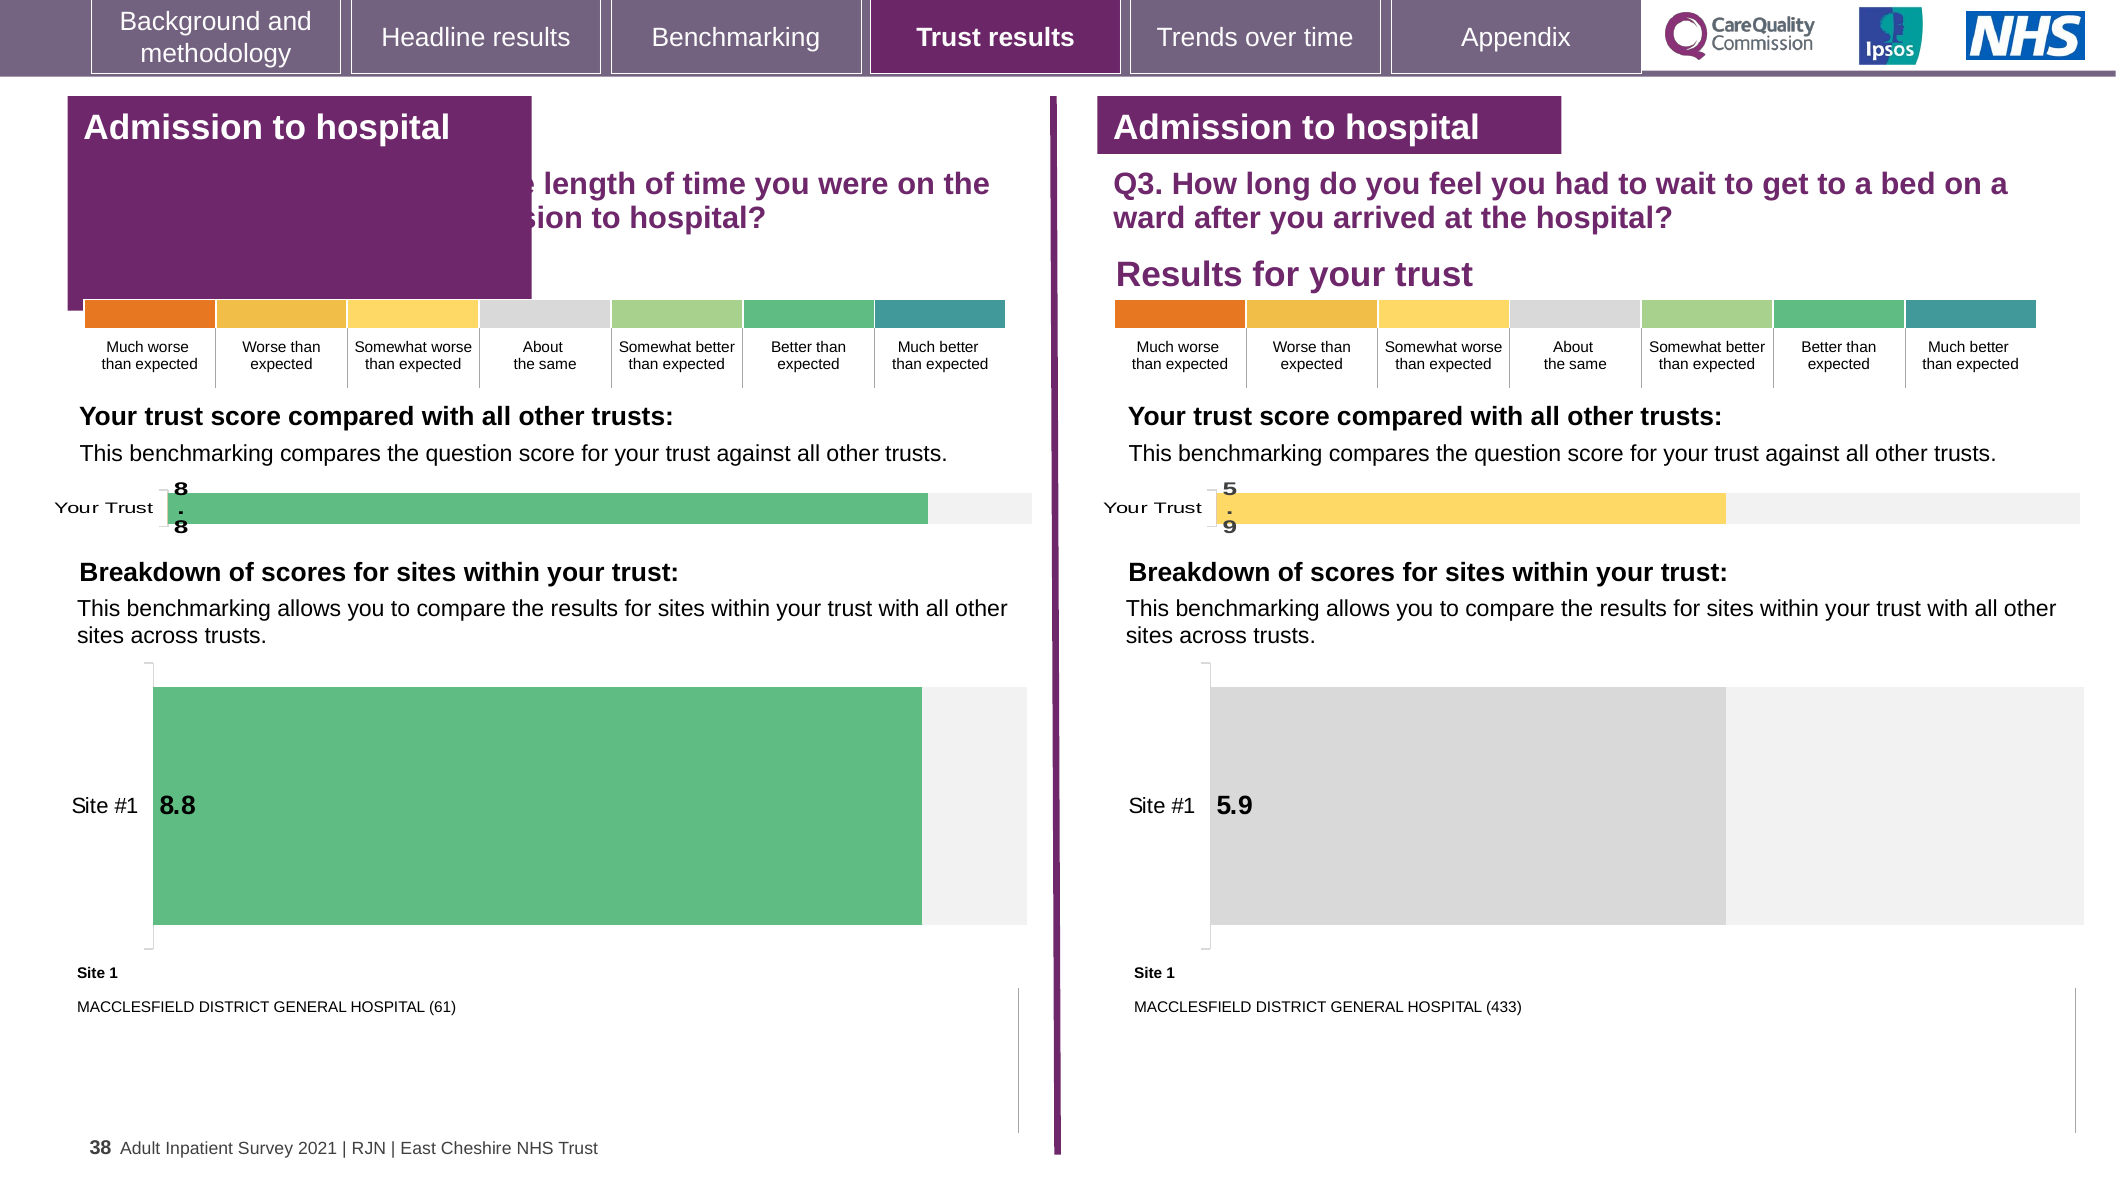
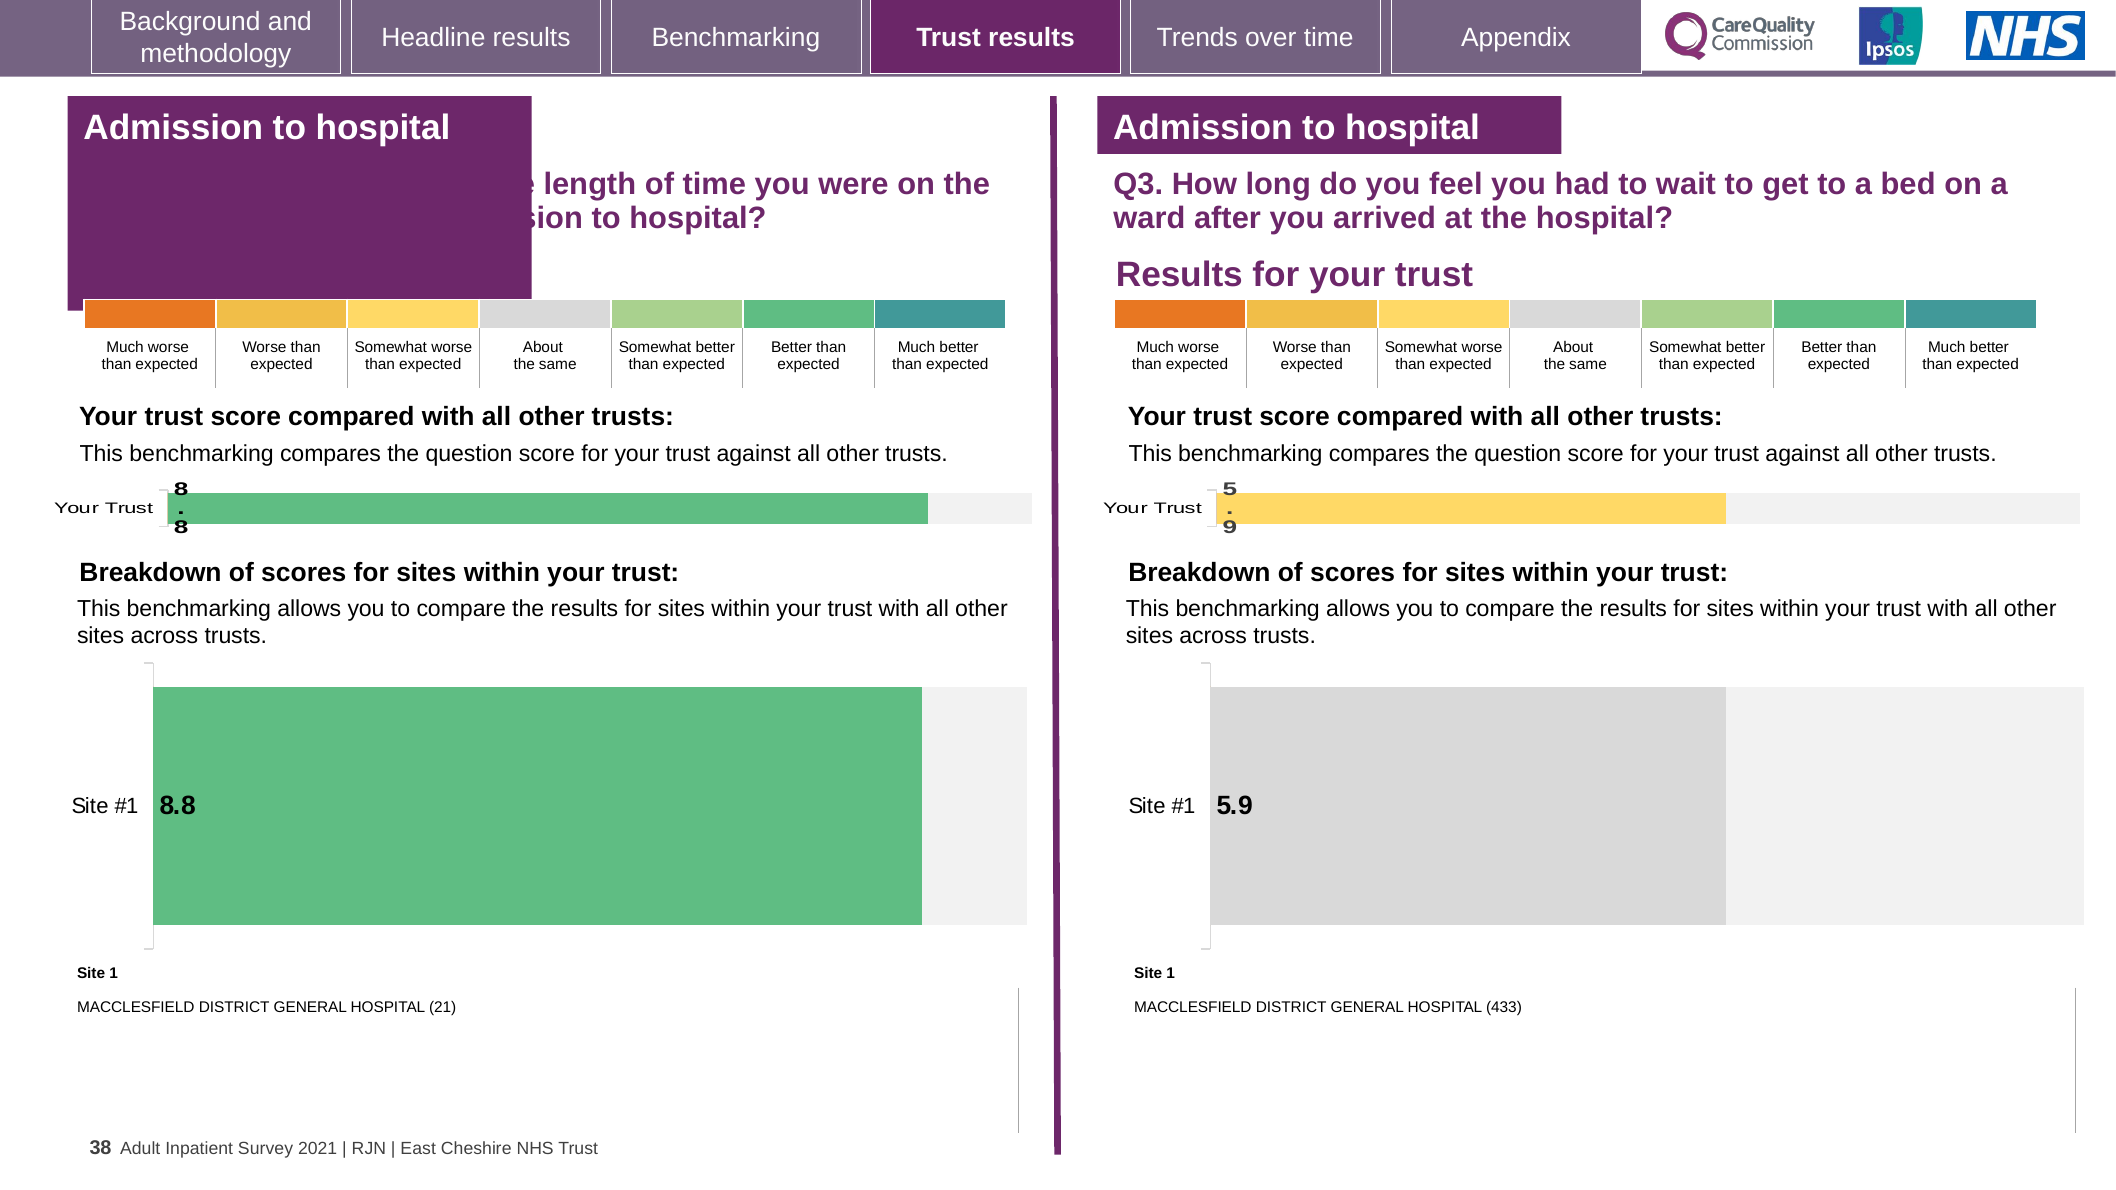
61: 61 -> 21 (443, 1008)
